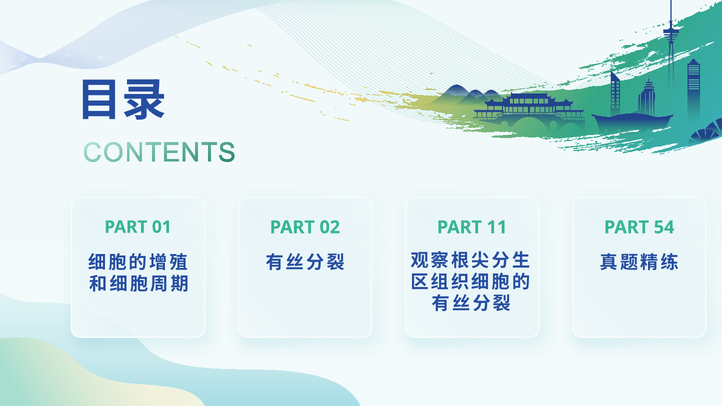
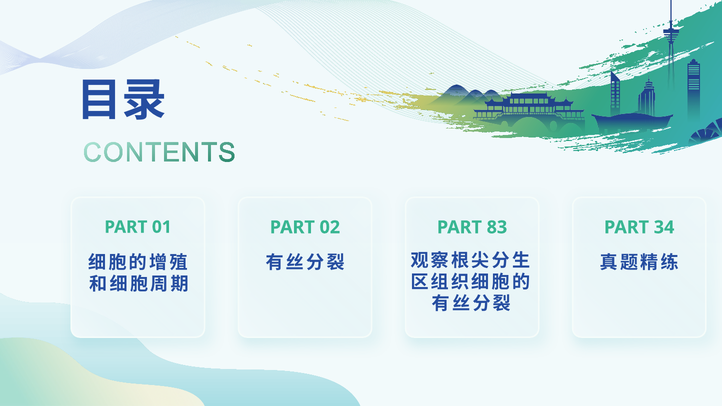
54: 54 -> 34 (664, 227)
11: 11 -> 83 (497, 227)
